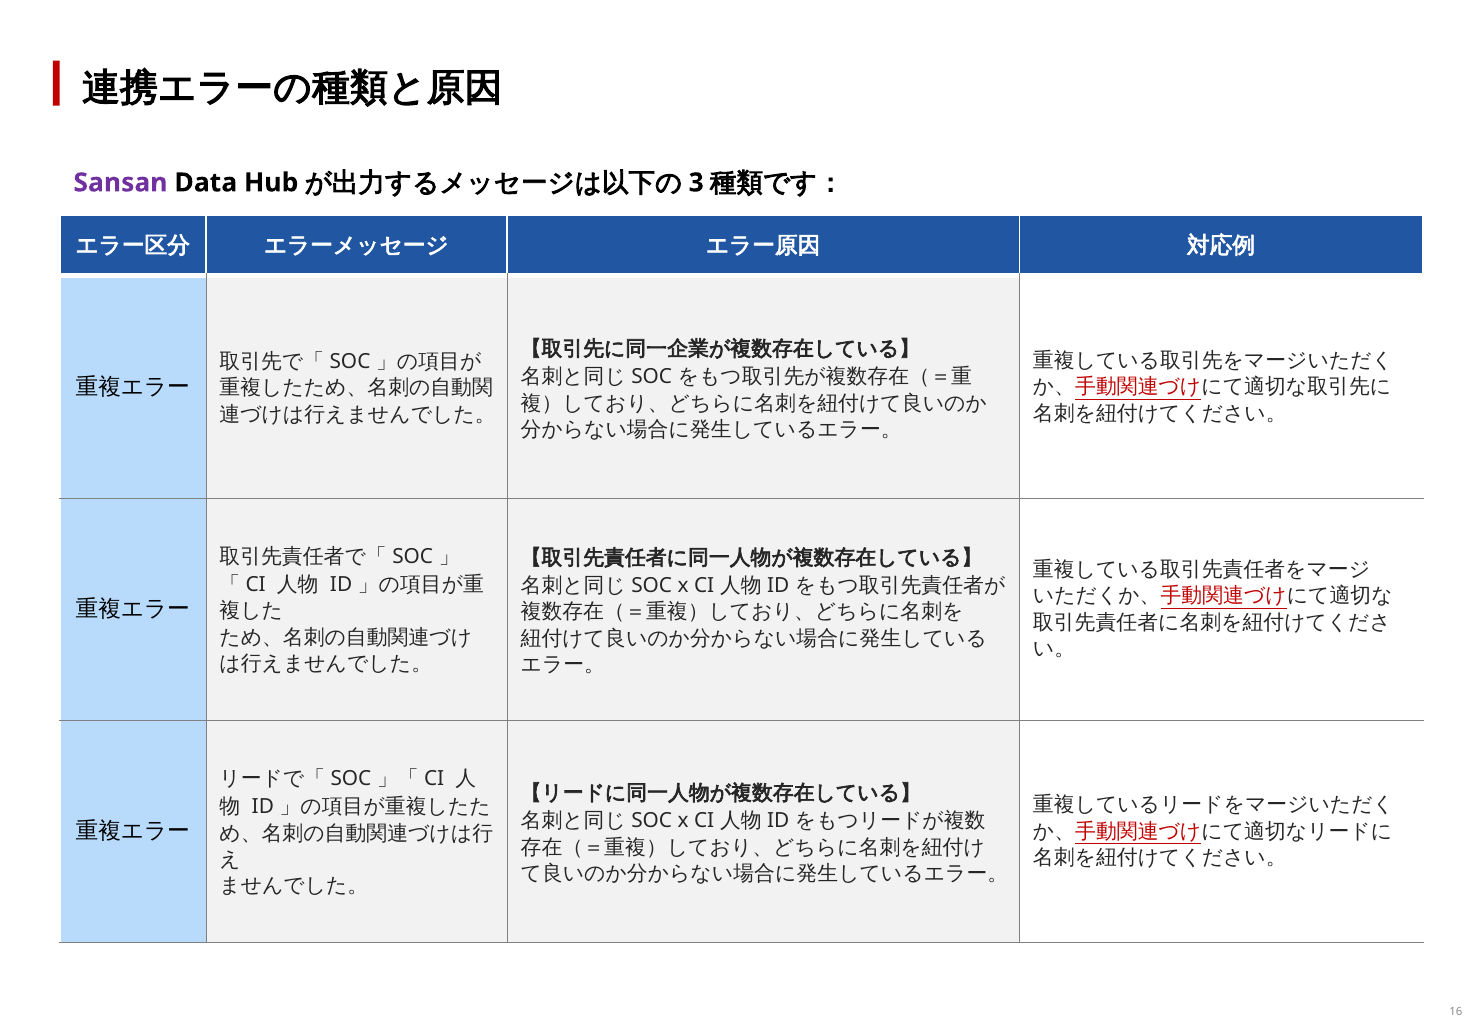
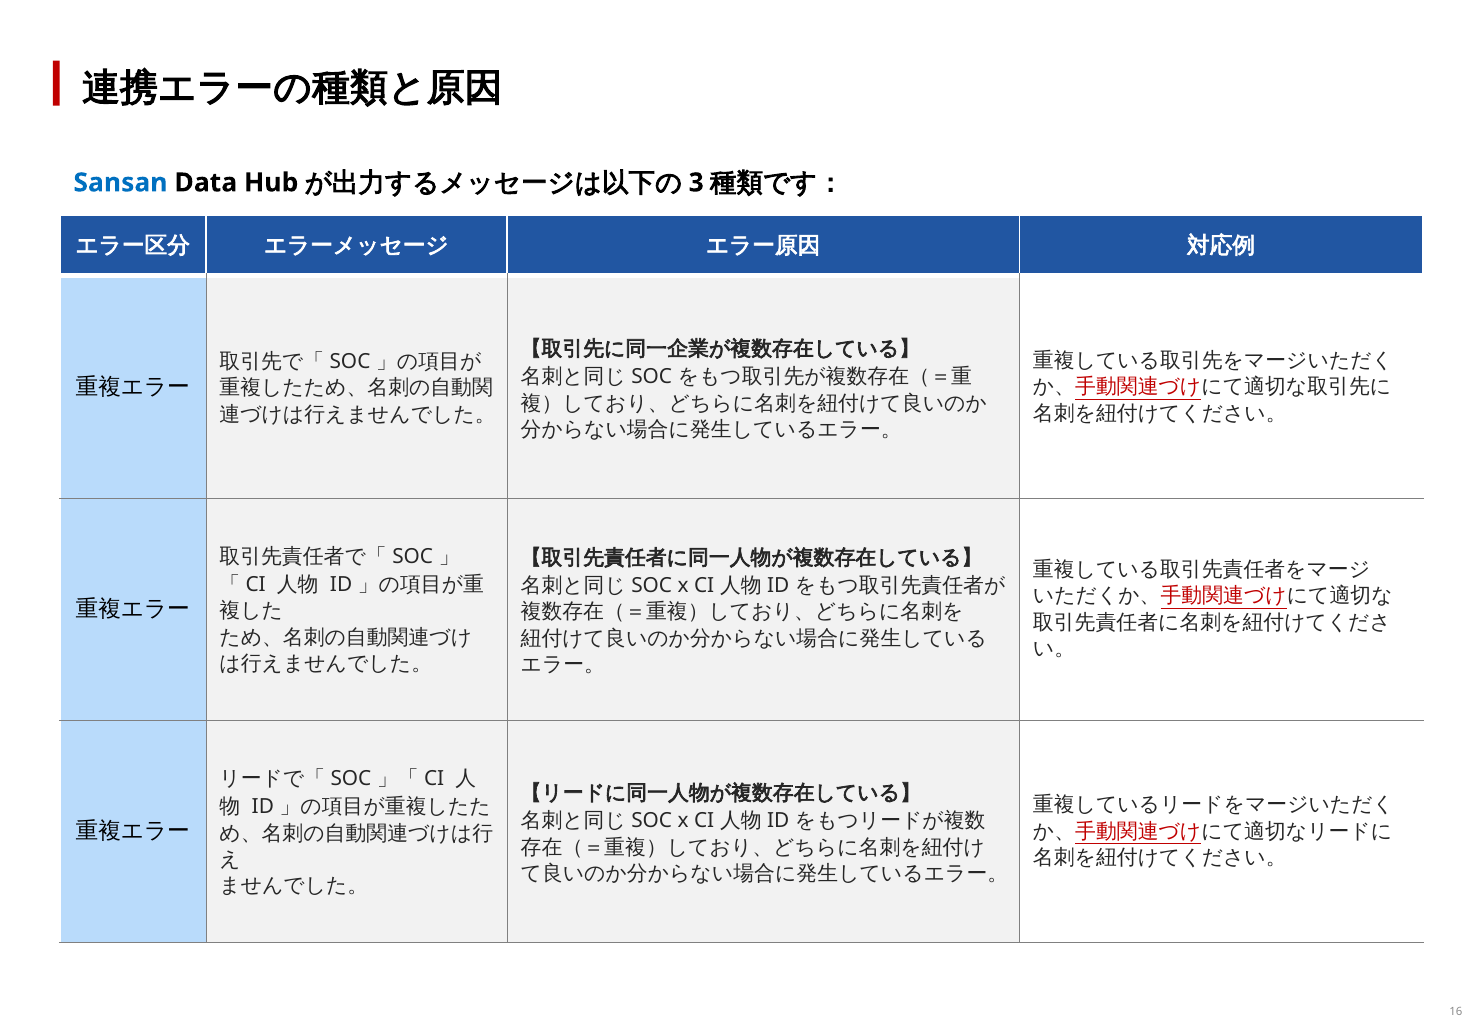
Sansan colour: purple -> blue (120, 183)
